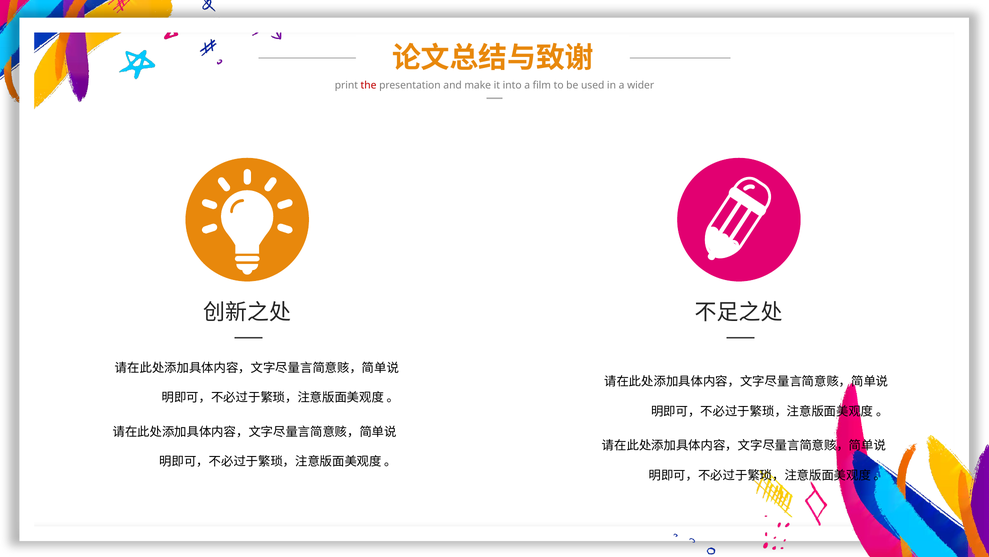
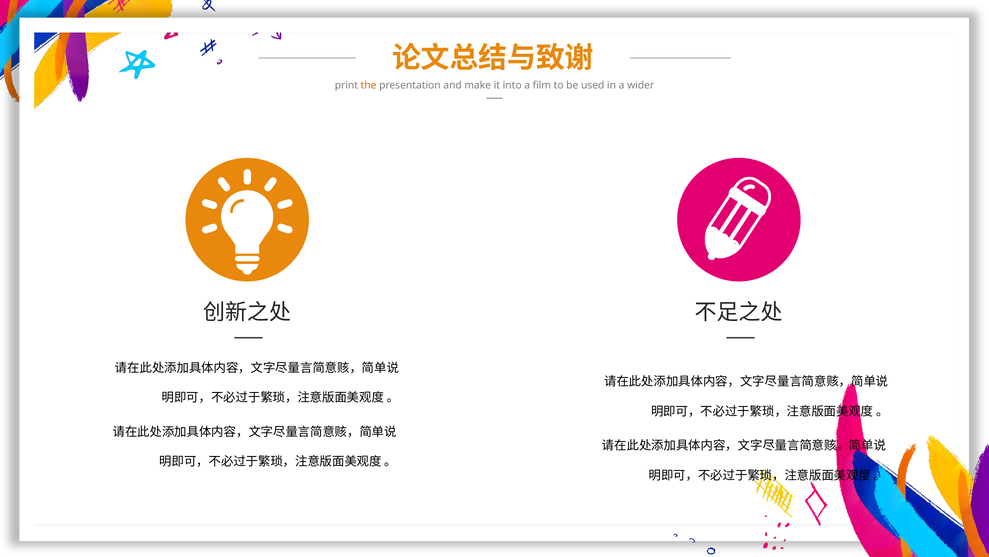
the colour: red -> orange (369, 85)
